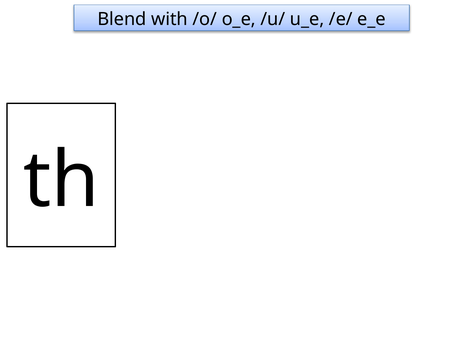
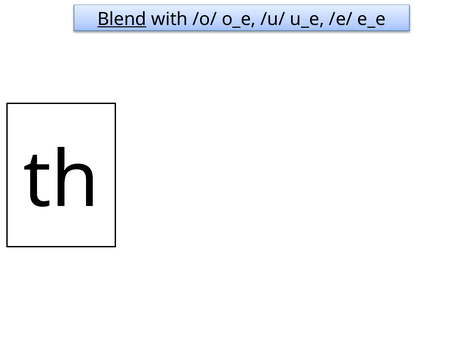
Blend underline: none -> present (122, 19)
